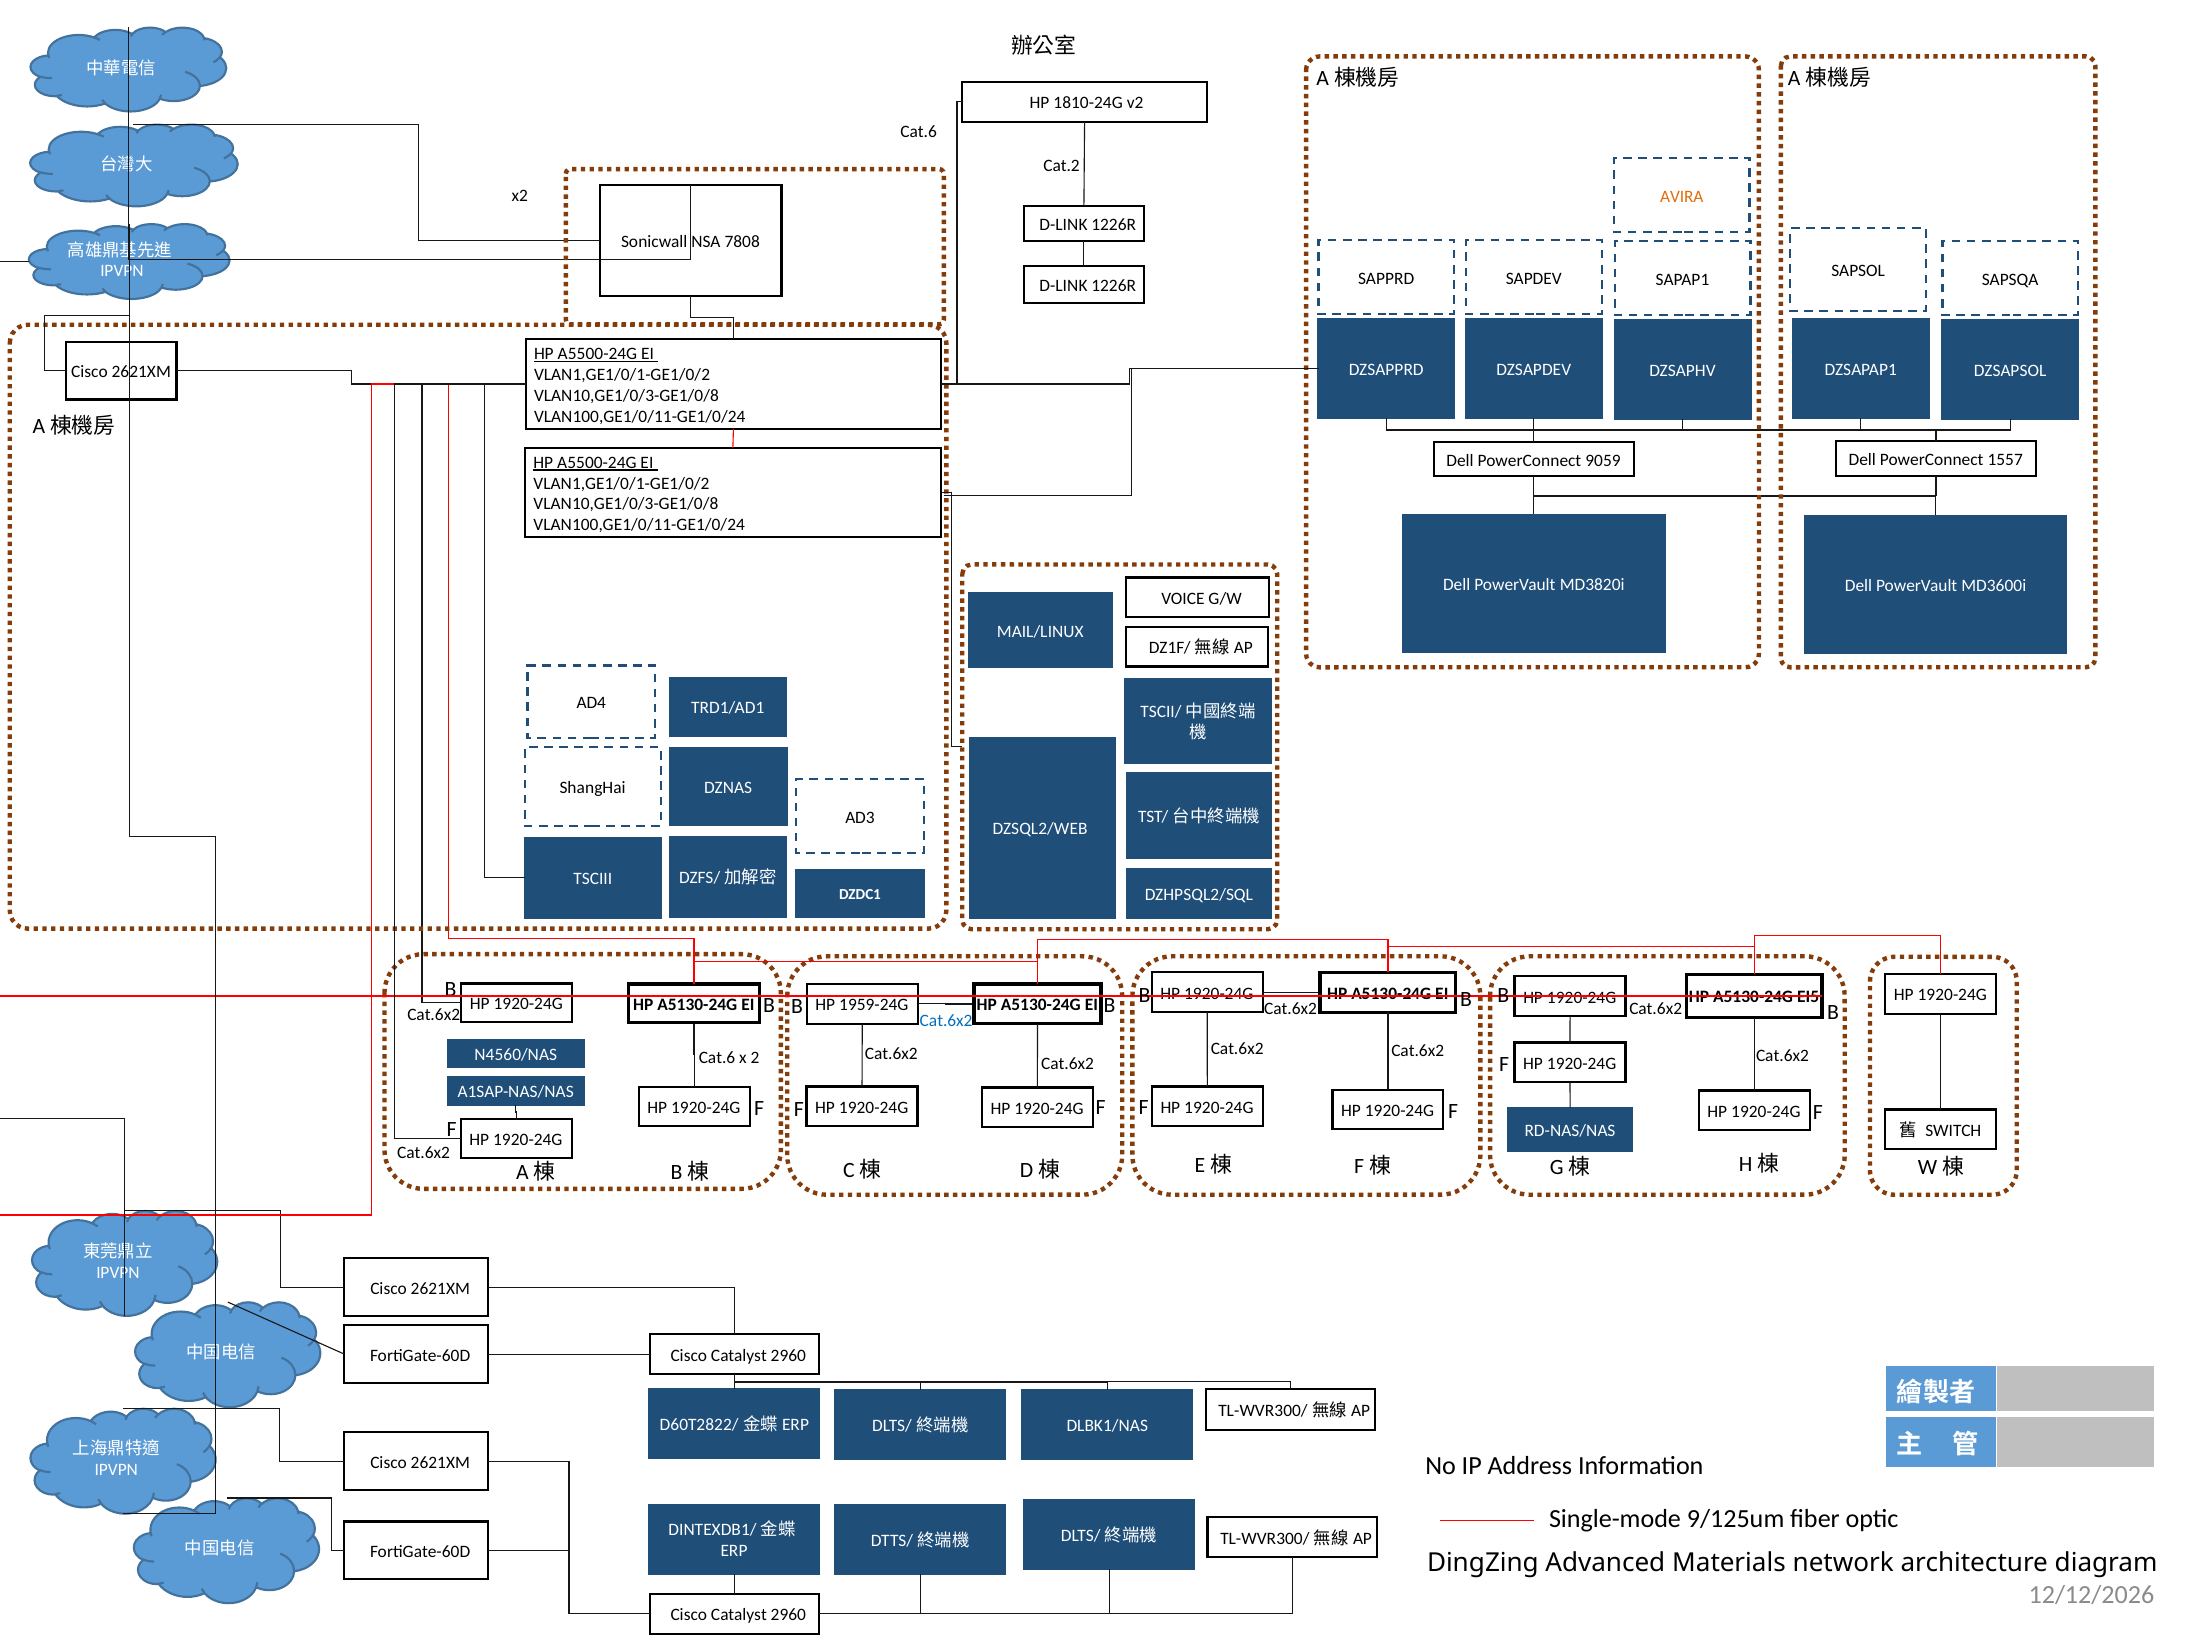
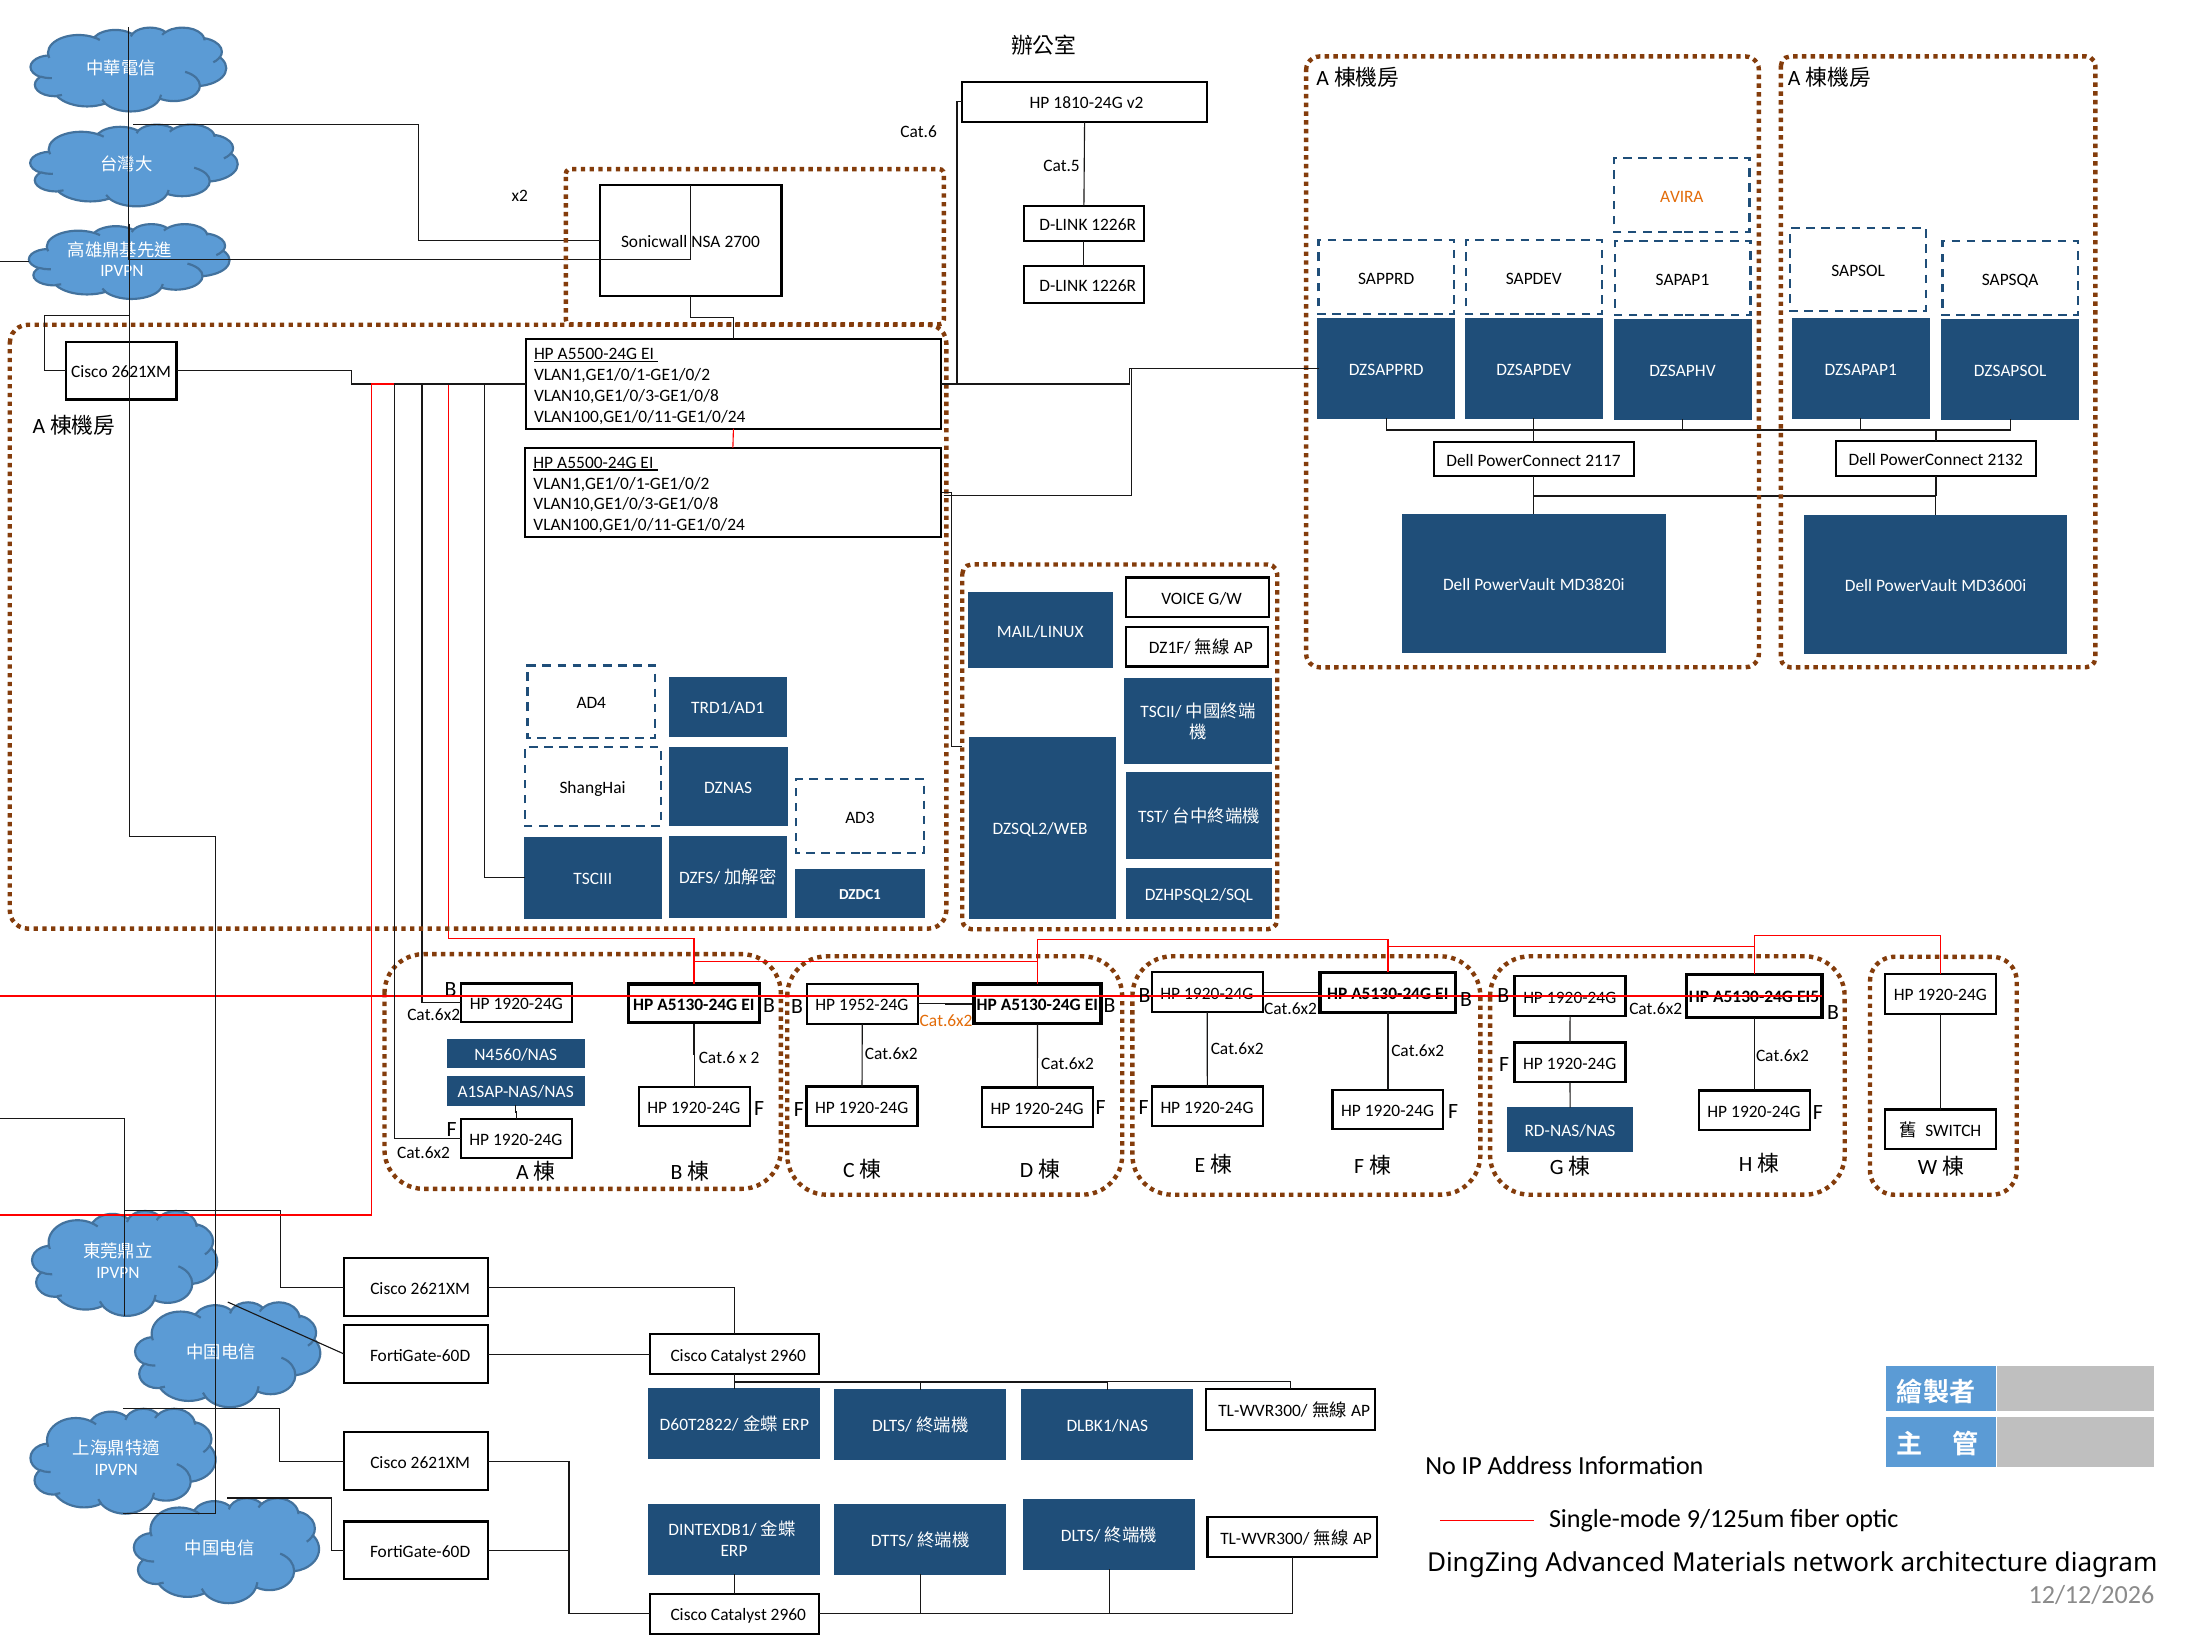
Cat.2: Cat.2 -> Cat.5 (1062, 166)
7808: 7808 -> 2700 (742, 242)
1557: 1557 -> 2132 (2005, 460)
9059: 9059 -> 2117 (1603, 460)
1959-24G: 1959-24G -> 1952-24G (874, 1005)
Cat.6x2 colour: blue -> orange (946, 1021)
